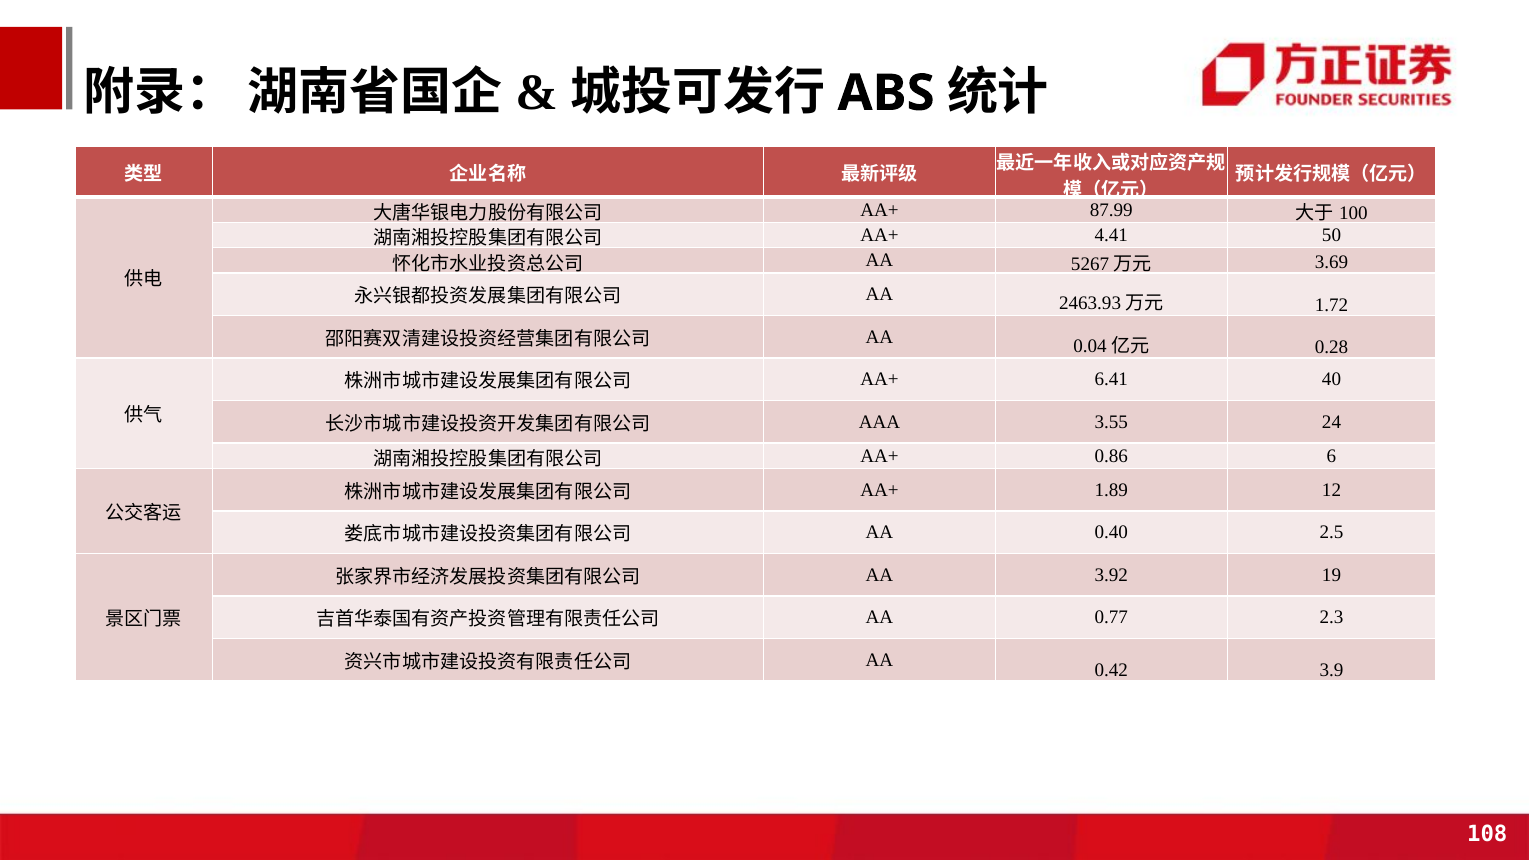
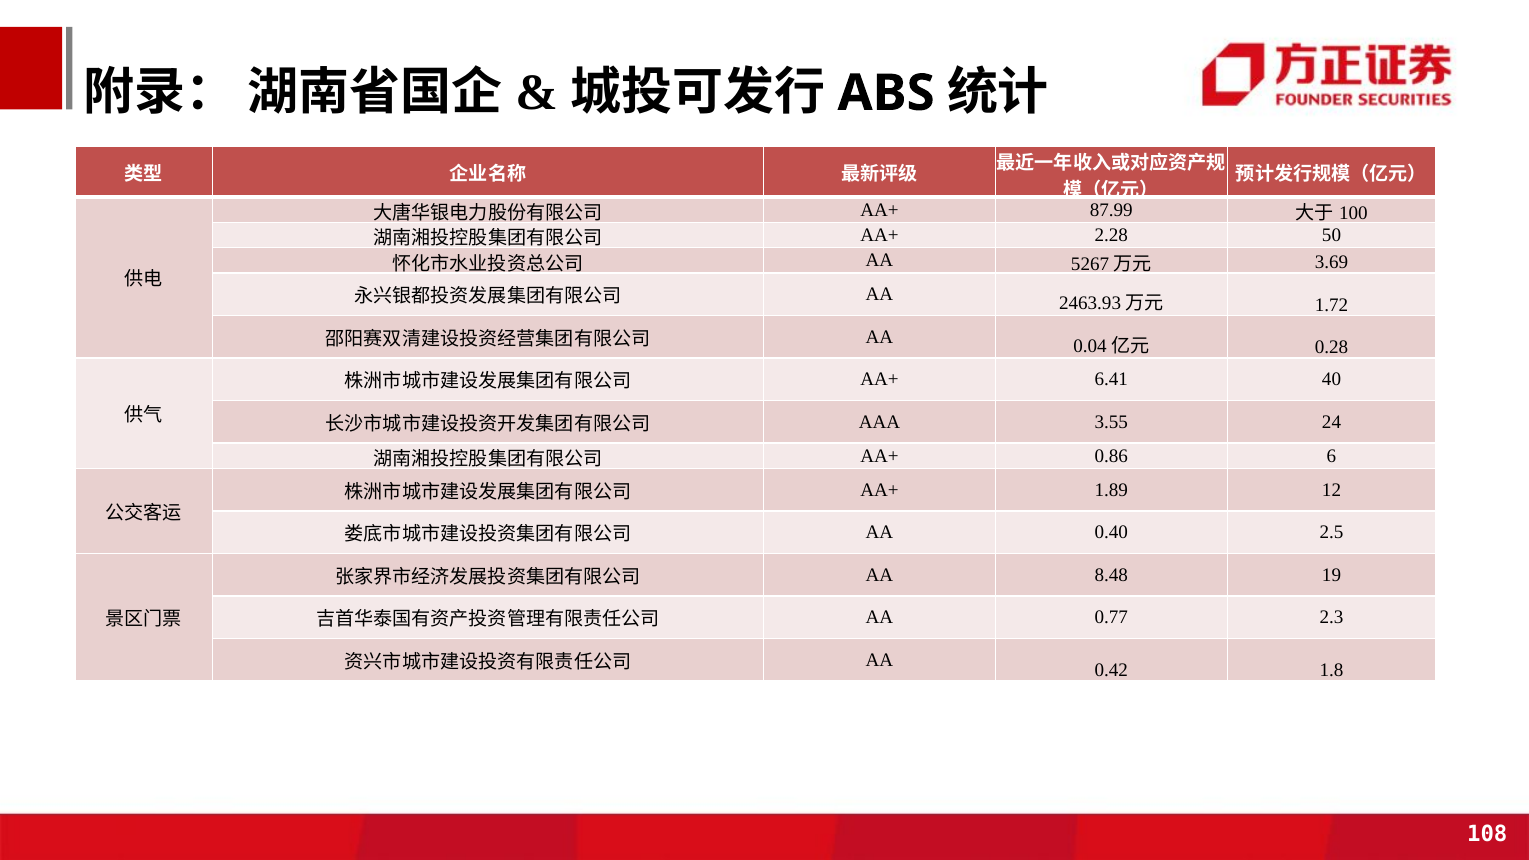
4.41: 4.41 -> 2.28 (1111, 235)
3.92: 3.92 -> 8.48 (1111, 575)
3.9: 3.9 -> 1.8 (1331, 670)
